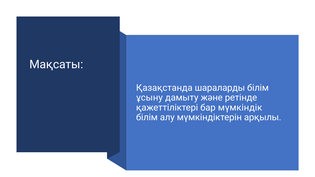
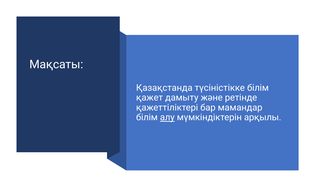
шараларды: шараларды -> түсіністікке (220, 88)
ұсыну: ұсыну -> қажет (150, 98)
мүмкіндік: мүмкіндік -> мамандар (240, 108)
алу underline: none -> present (167, 118)
